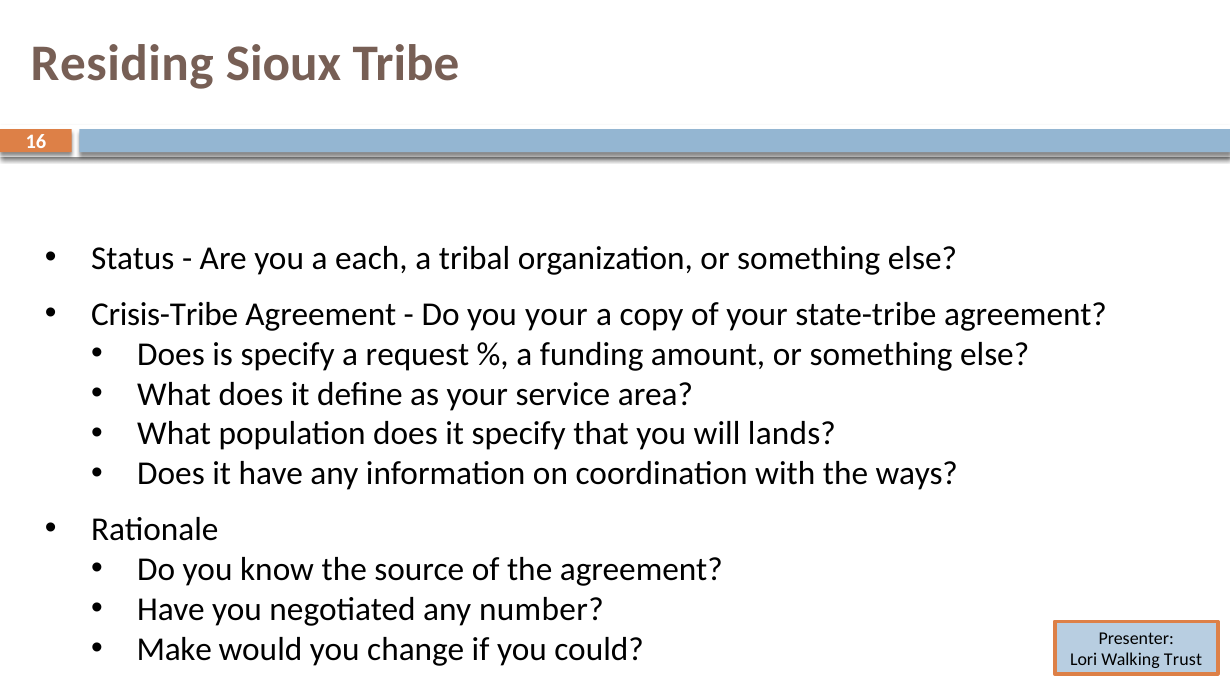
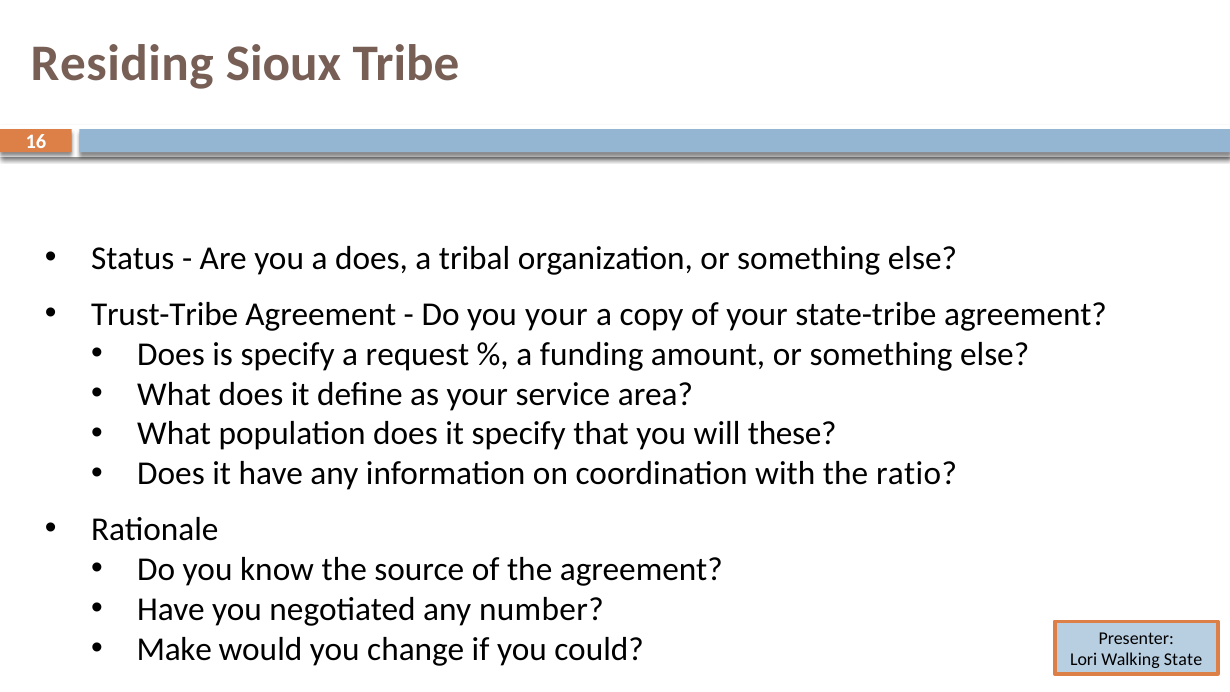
a each: each -> does (371, 259)
Crisis-Tribe: Crisis-Tribe -> Trust-Tribe (165, 314)
lands: lands -> these (792, 434)
ways: ways -> ratio (917, 474)
Trust: Trust -> State (1183, 660)
